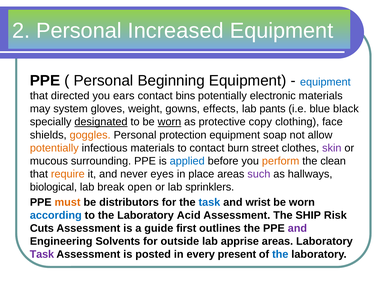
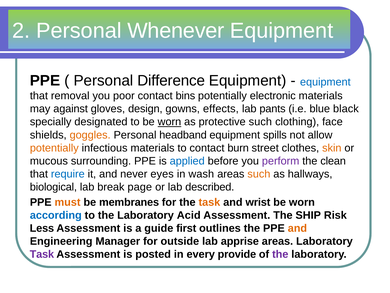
Increased: Increased -> Whenever (176, 31)
Beginning: Beginning -> Difference (171, 80)
directed: directed -> removal (70, 96)
ears: ears -> poor (124, 96)
system: system -> against (71, 109)
weight: weight -> design (145, 109)
designated underline: present -> none (101, 122)
protective copy: copy -> such (260, 122)
protection: protection -> headband (183, 135)
soap: soap -> spills (275, 135)
skin colour: purple -> orange (332, 148)
perform colour: orange -> purple (281, 161)
require colour: orange -> blue (68, 174)
place: place -> wash (201, 174)
such colour: purple -> orange (259, 174)
open: open -> page (140, 187)
sprinklers: sprinklers -> described (210, 187)
distributors: distributors -> membranes (129, 202)
task colour: blue -> orange (209, 202)
Cuts: Cuts -> Less (42, 228)
and colour: purple -> orange (297, 228)
Solvents: Solvents -> Manager (118, 241)
present: present -> provide (237, 254)
the colour: blue -> purple (280, 254)
